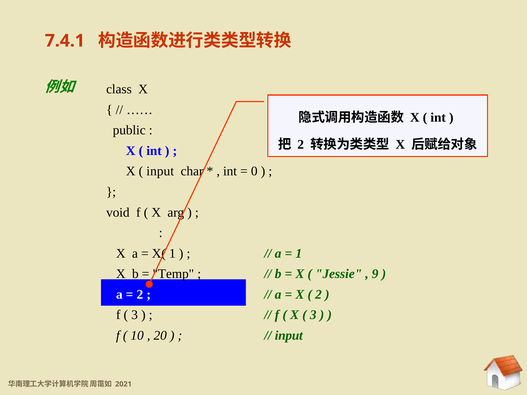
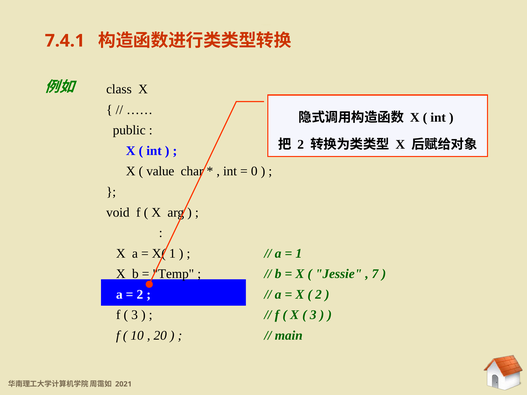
input: input -> value (160, 171)
9: 9 -> 7 (375, 274)
input: input -> main (289, 336)
